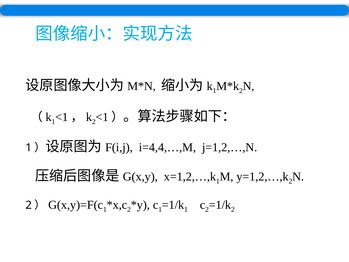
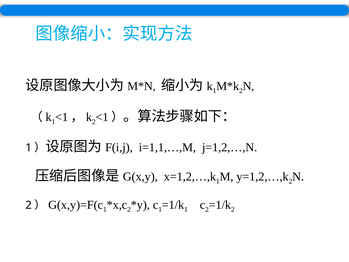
i=4,4,…,M: i=4,4,…,M -> i=1,1,…,M (167, 147)
